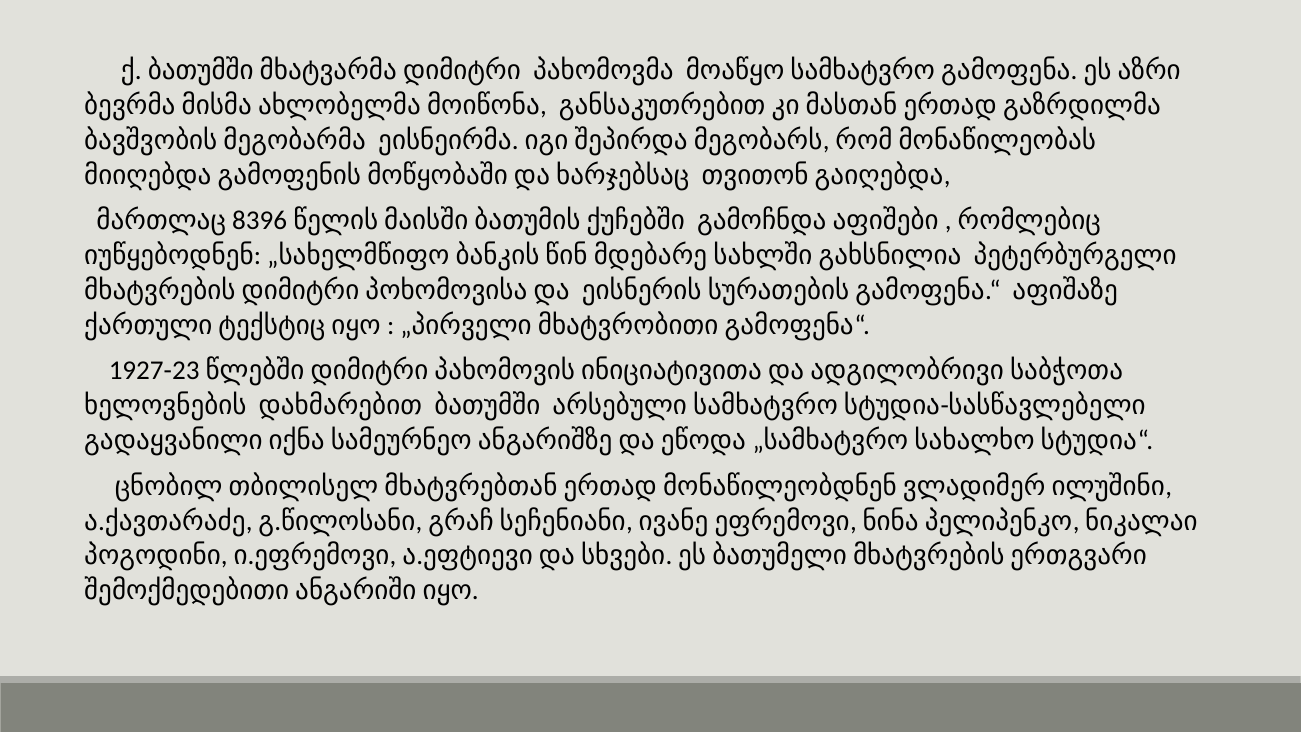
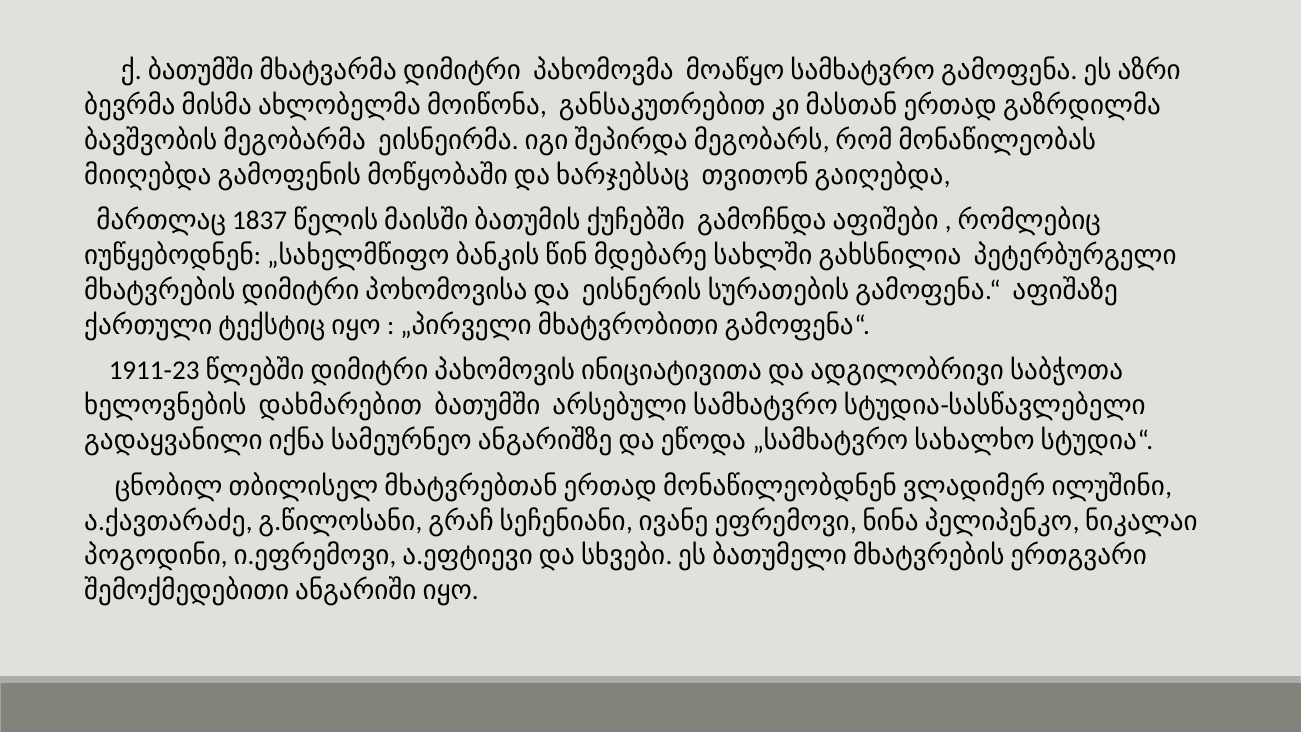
8396: 8396 -> 1837 (260, 221)
1927-23: 1927-23 -> 1911-23 (154, 371)
